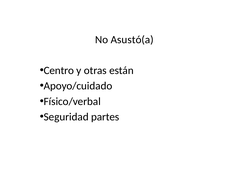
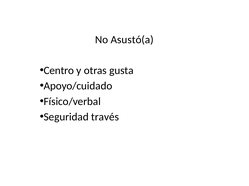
están: están -> gusta (121, 71)
partes: partes -> través (105, 117)
